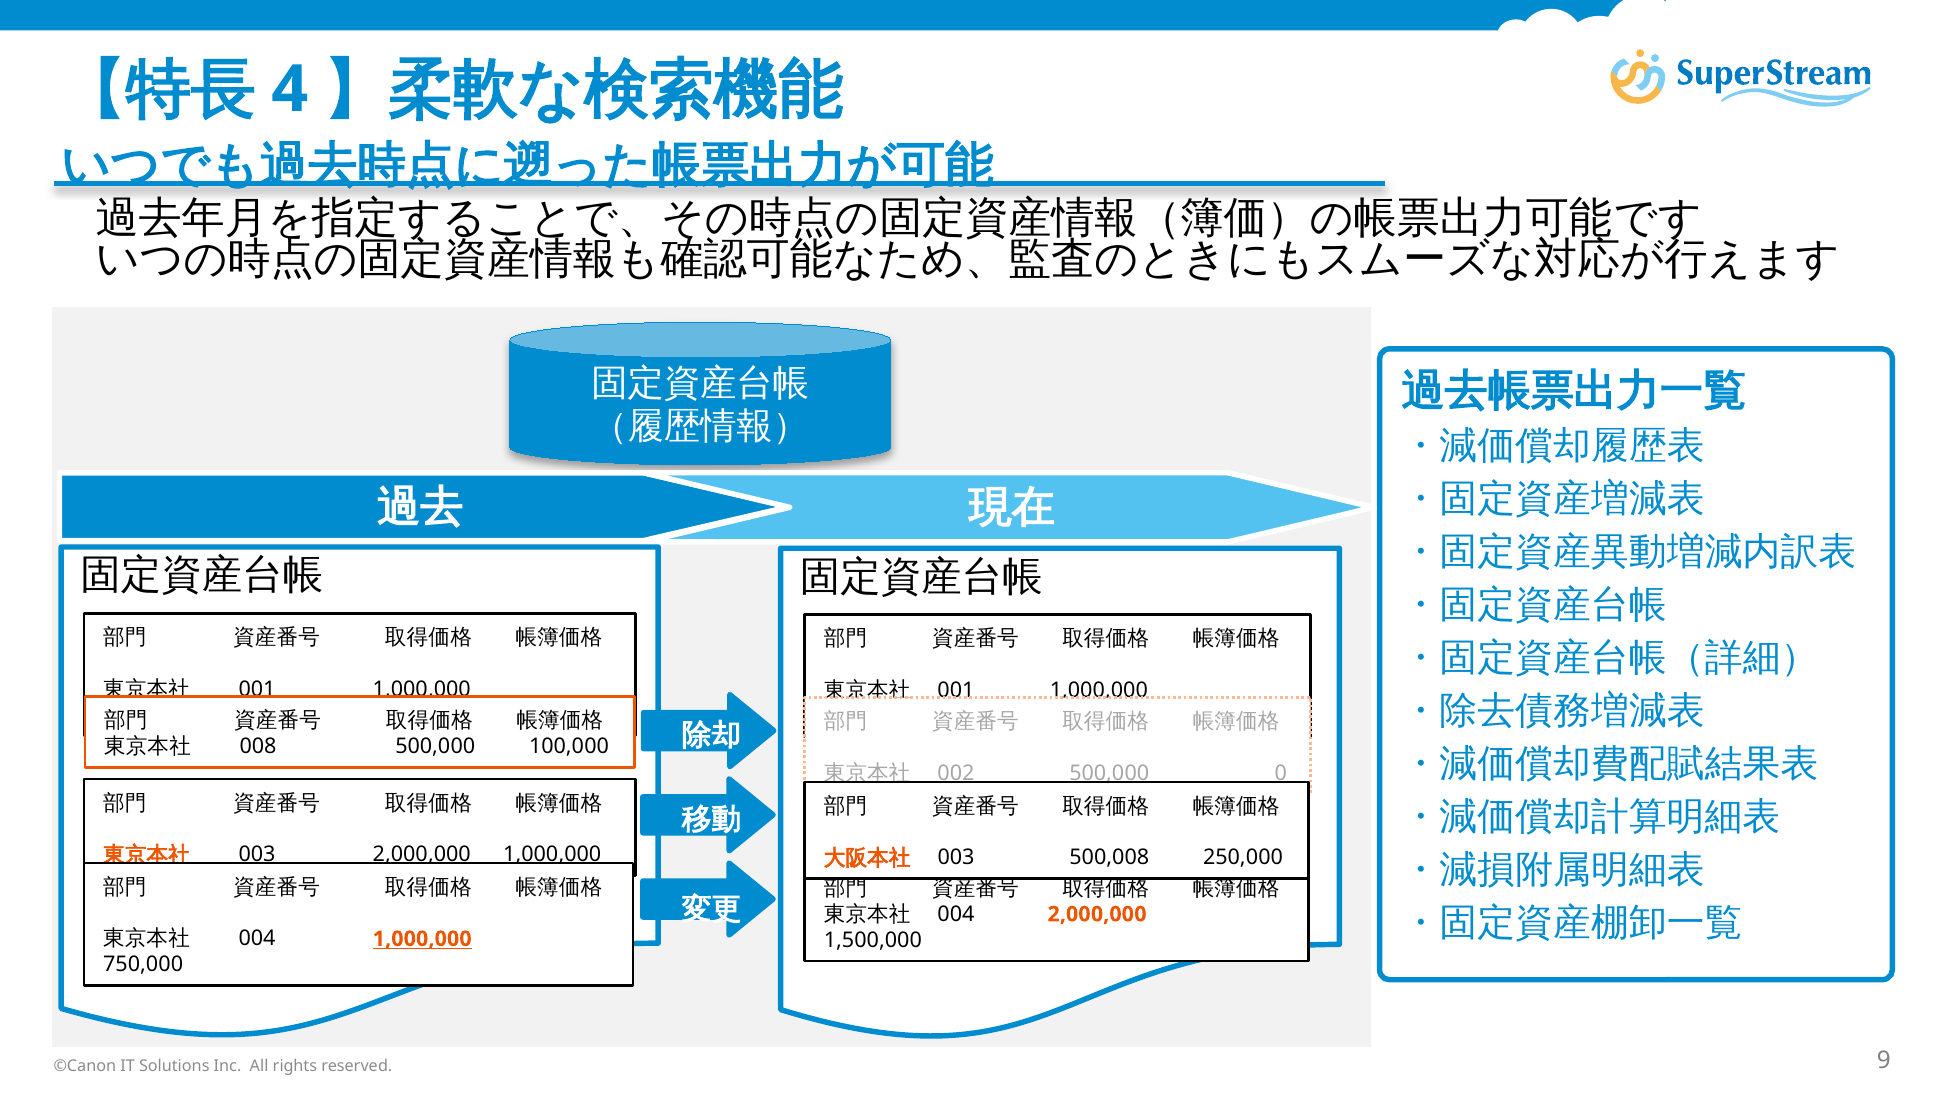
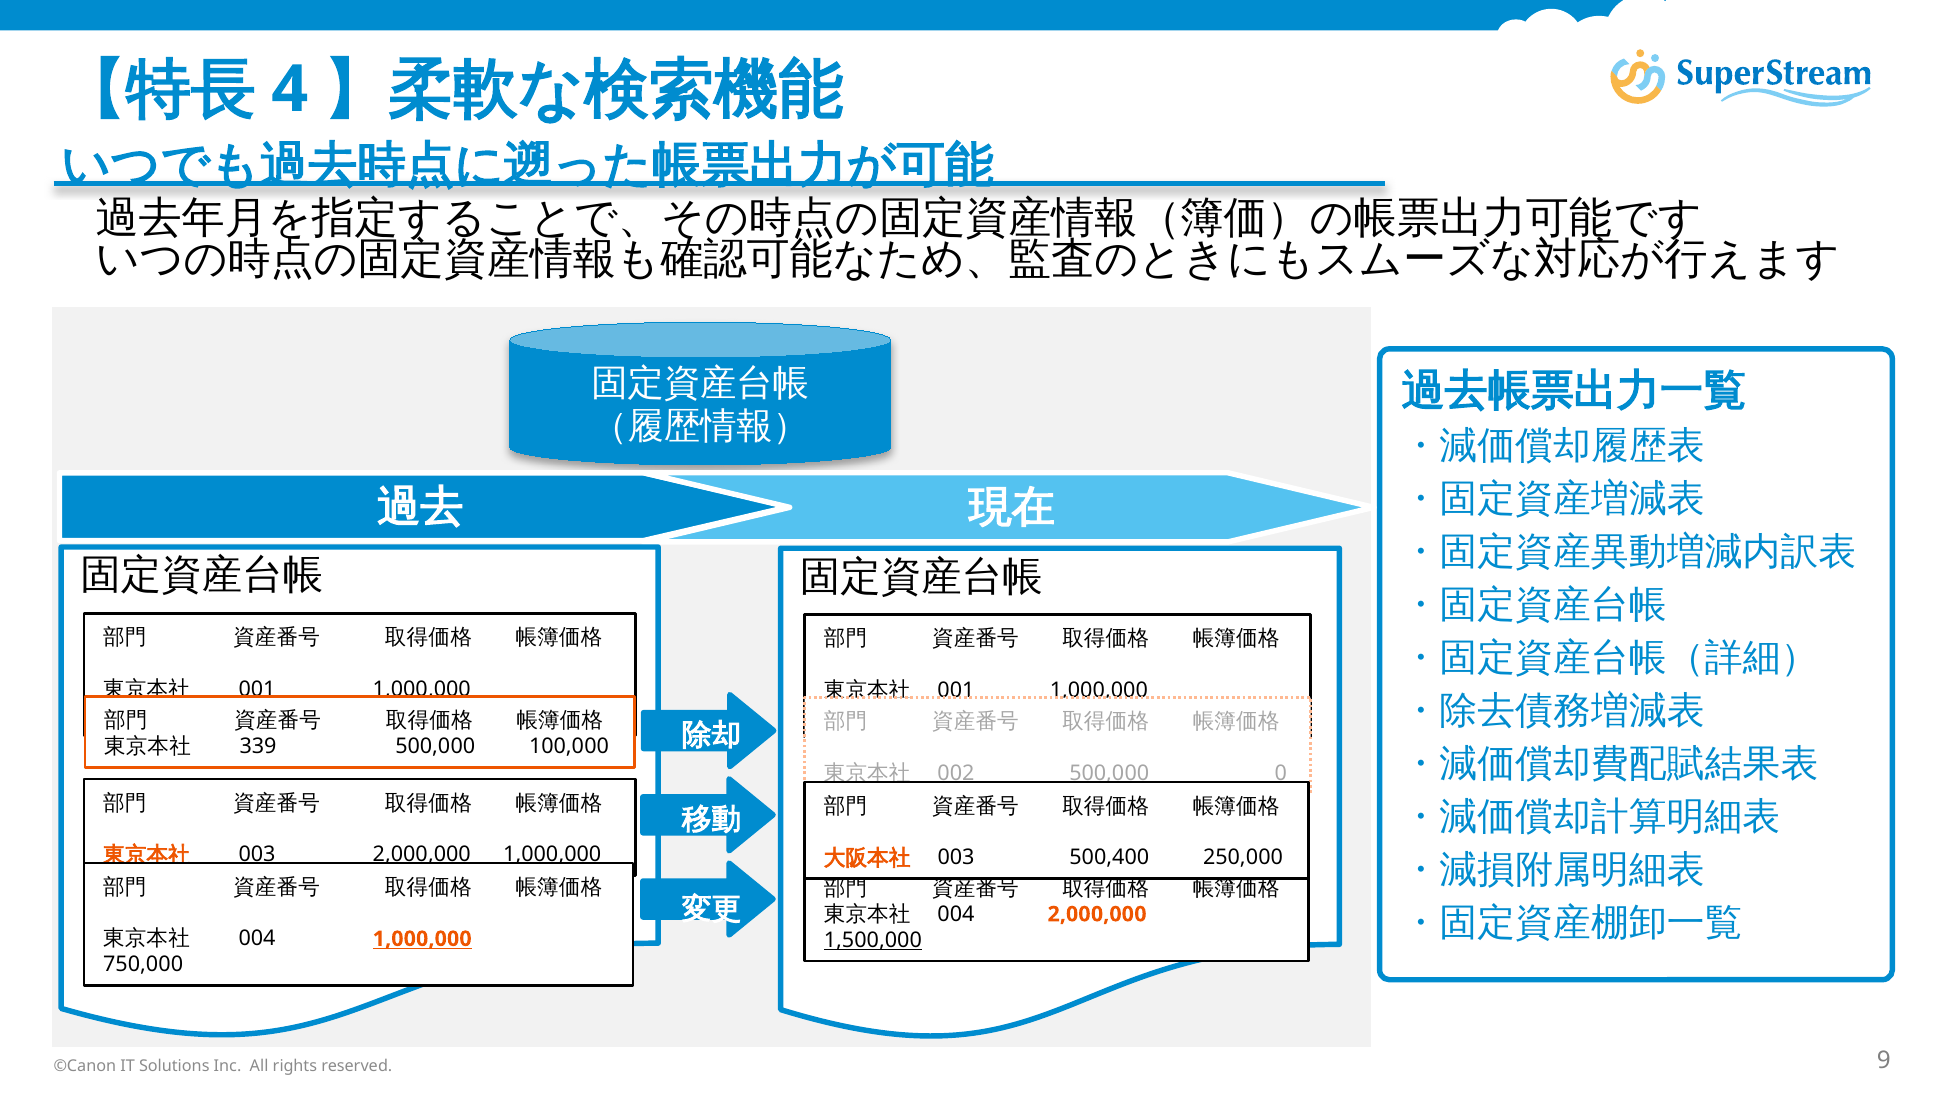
008: 008 -> 339 (258, 746)
500,008: 500,008 -> 500,400 (1109, 857)
1,500,000 underline: none -> present (873, 940)
